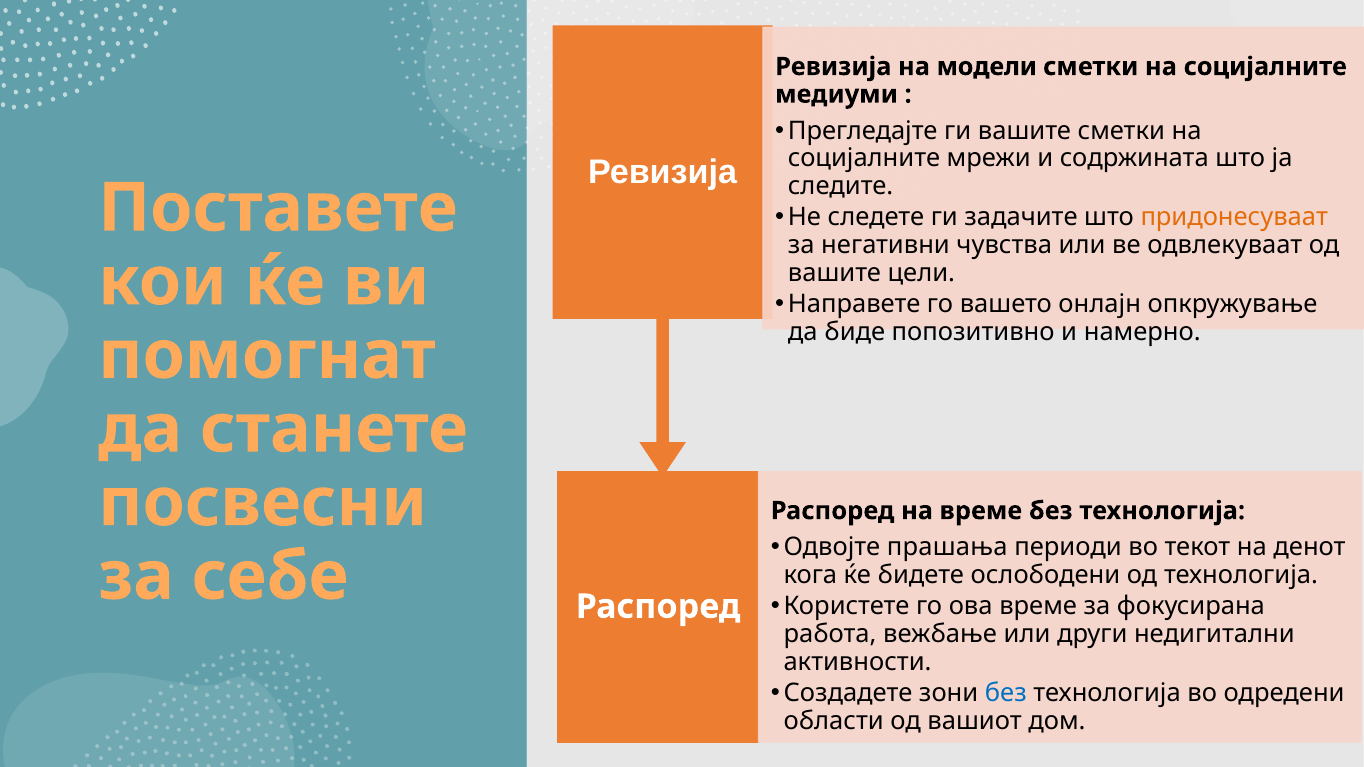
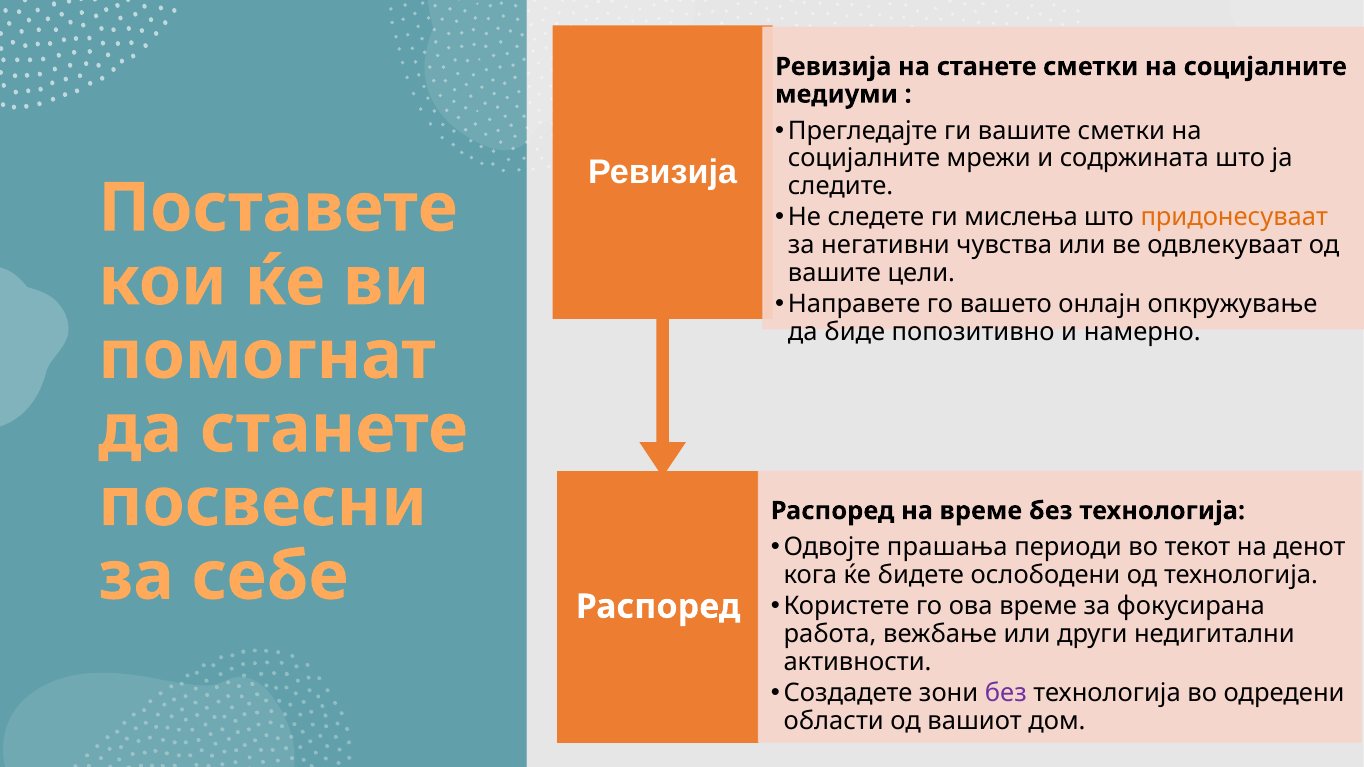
на модели: модели -> станете (987, 67)
задачите: задачите -> мислења (1021, 218)
без colour: blue -> purple (1006, 693)
